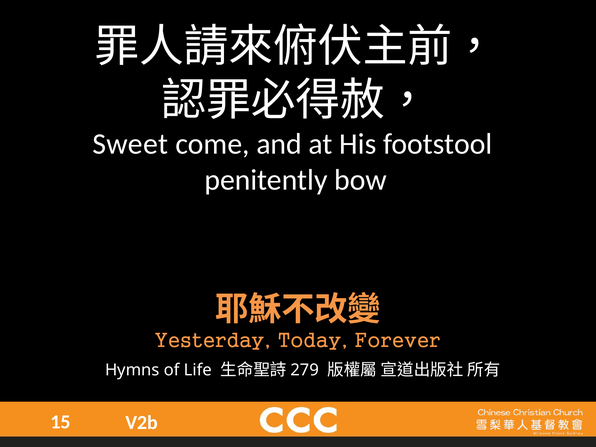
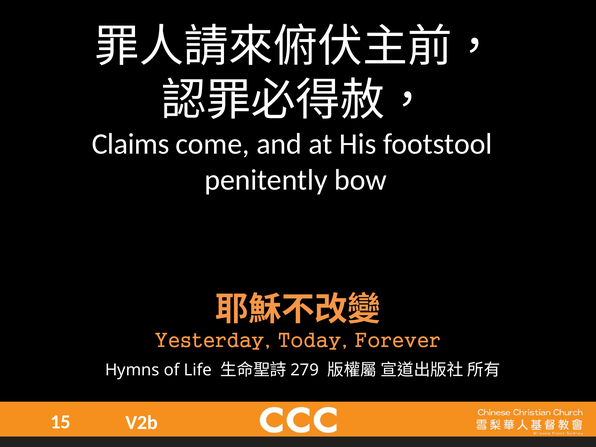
Sweet: Sweet -> Claims (131, 144)
